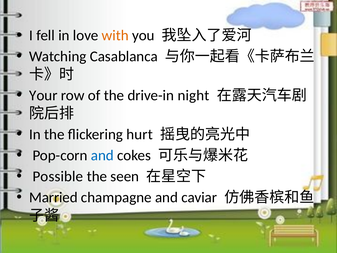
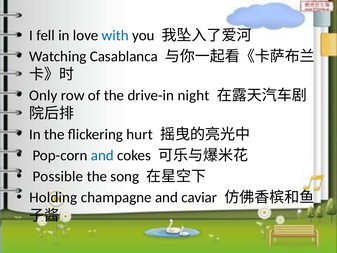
with colour: orange -> blue (115, 35)
Your: Your -> Only (43, 95)
seen: seen -> song (125, 176)
Married: Married -> Holding (53, 197)
